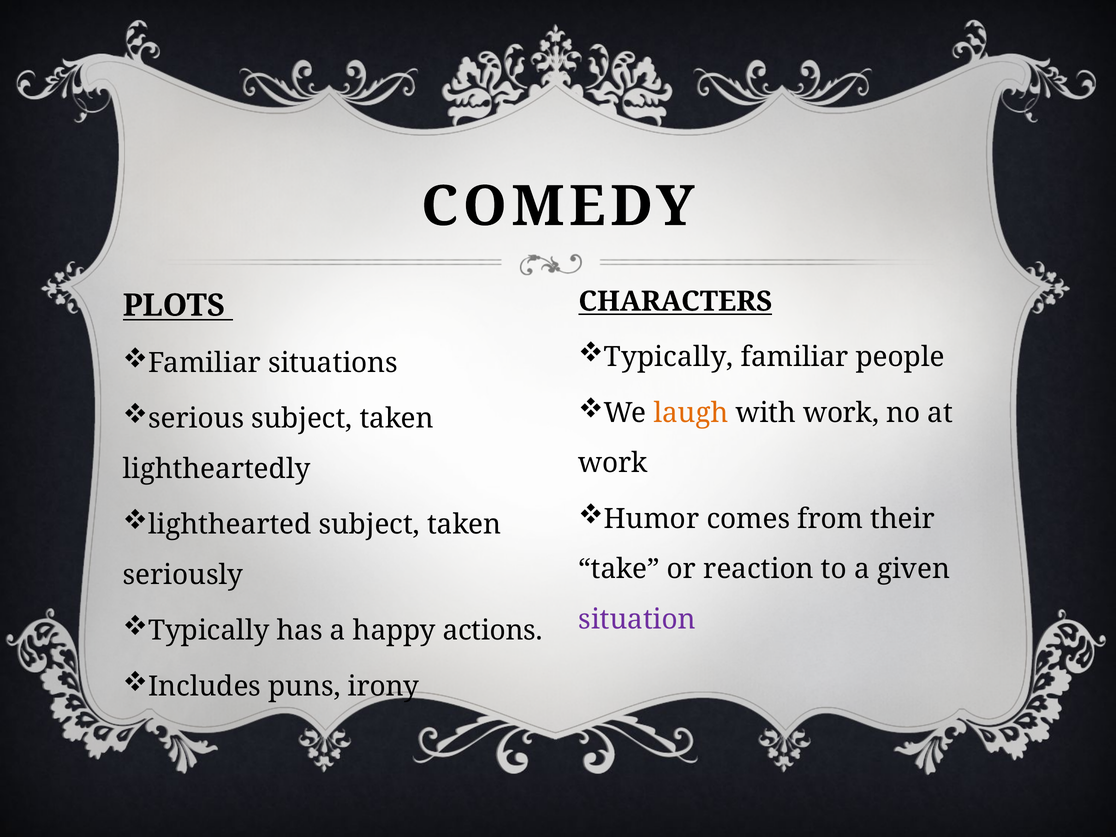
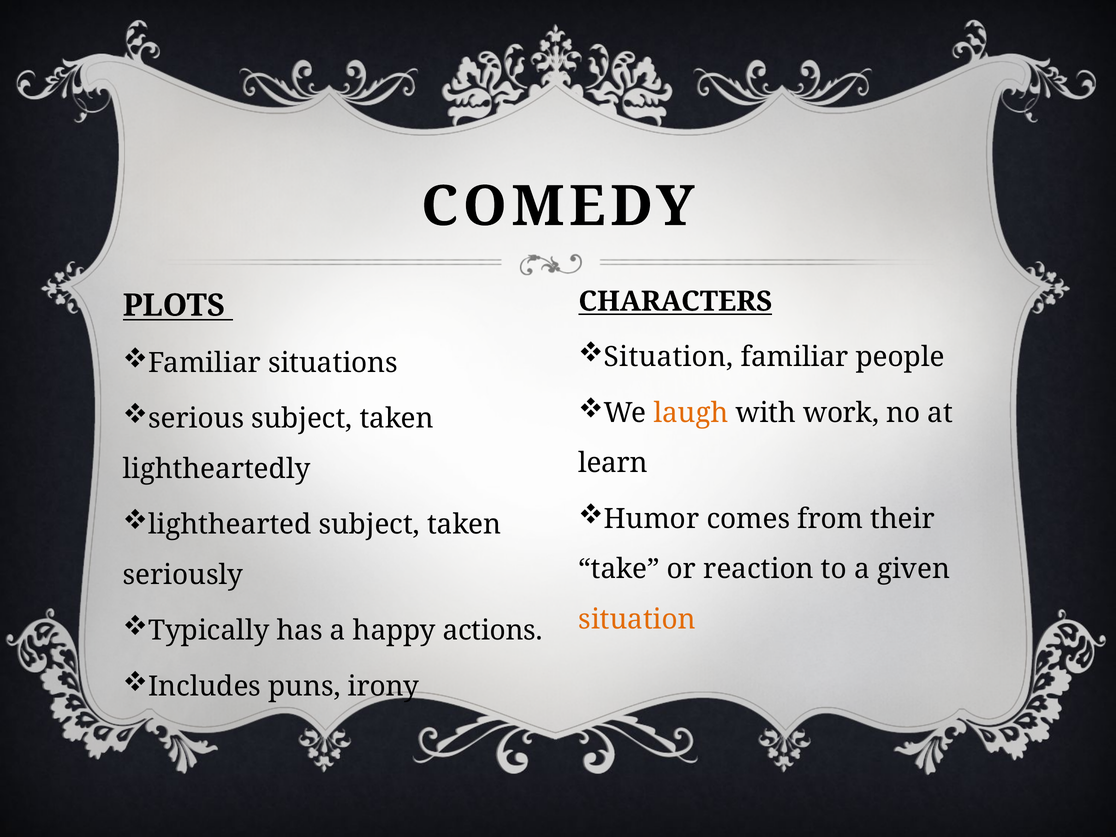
Typically: Typically -> Situation (669, 357)
work: work -> learn (613, 463)
situation colour: purple -> orange (637, 619)
